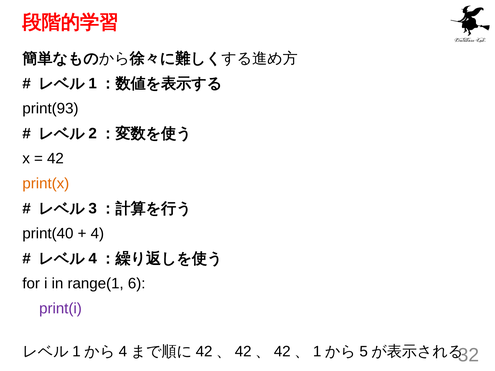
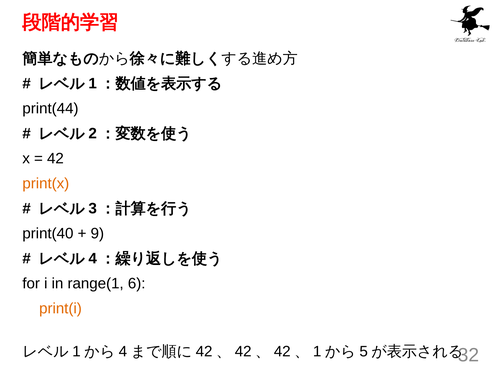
print(93: print(93 -> print(44 (50, 108)
4: 4 -> 9 (97, 234)
print(i colour: purple -> orange (60, 309)
